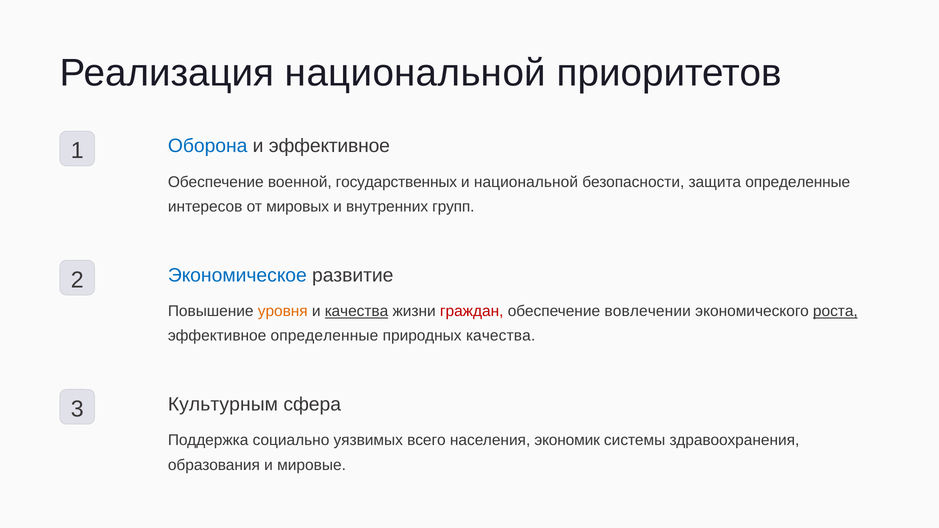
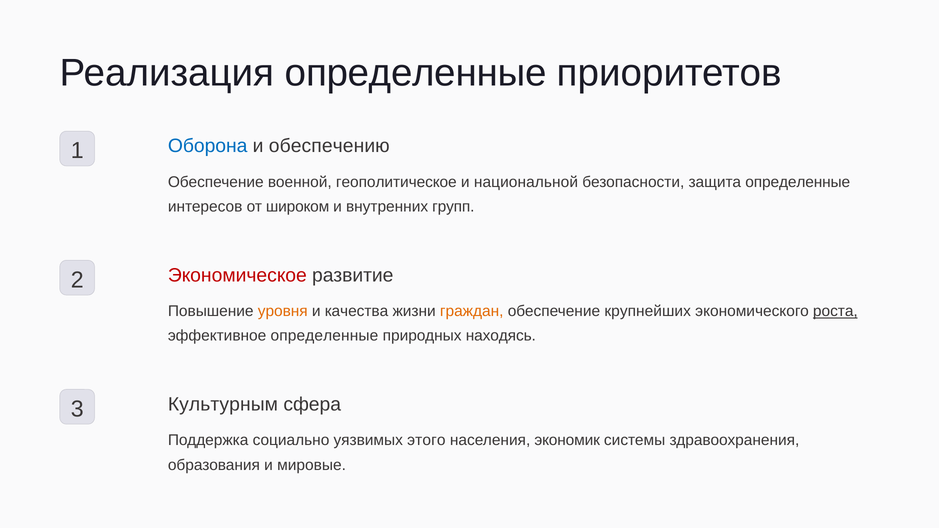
Реализация национальной: национальной -> определенные (416, 73)
и эффективное: эффективное -> обеспечению (329, 146)
государственных: государственных -> геополитическое (396, 182)
мировых: мировых -> широком (298, 207)
Экономическое colour: blue -> red (237, 275)
качества underline: present -> none (357, 311)
граждан colour: red -> orange (472, 311)
вовлечении: вовлечении -> крупнейших (648, 311)
природных качества: качества -> находясь (501, 336)
всего: всего -> этого (426, 440)
